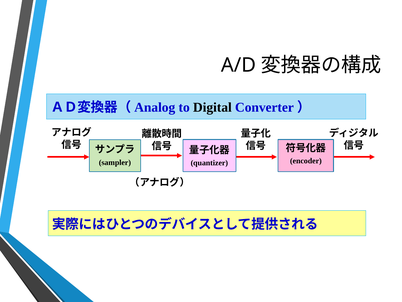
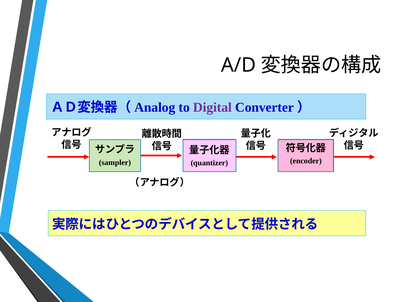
Digital colour: black -> purple (212, 107)
